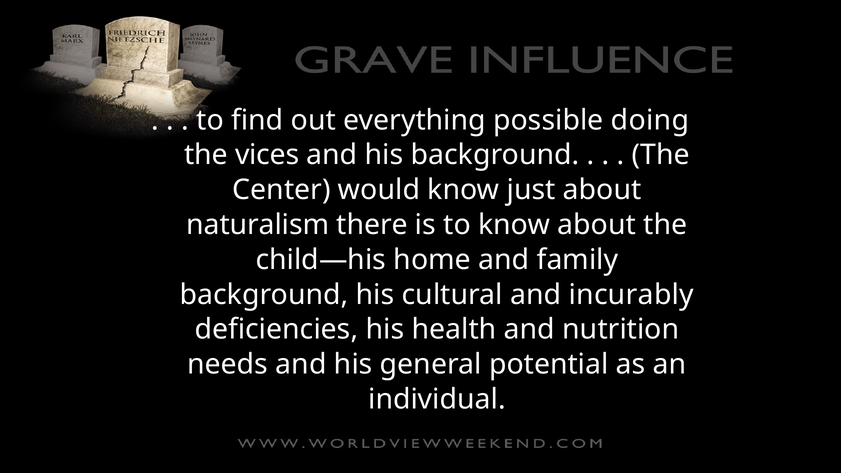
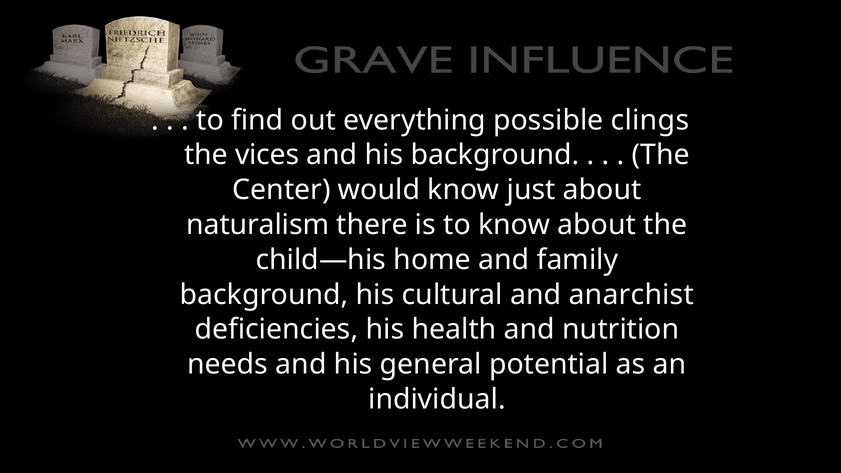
doing: doing -> clings (650, 120)
incurably: incurably -> anarchist (631, 295)
